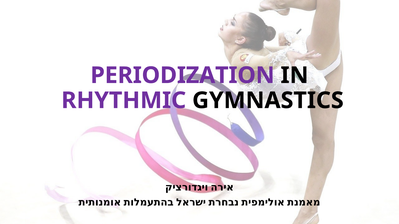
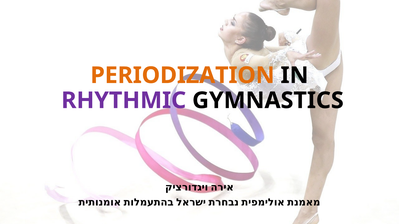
PERIODIZATION colour: purple -> orange (182, 76)
